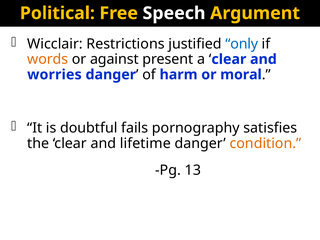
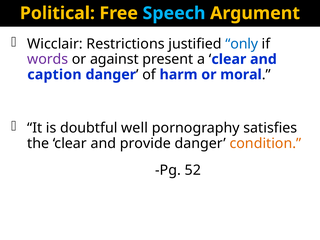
Speech colour: white -> light blue (174, 13)
words colour: orange -> purple (48, 59)
worries: worries -> caption (54, 75)
fails: fails -> well (135, 128)
lifetime: lifetime -> provide (145, 143)
13: 13 -> 52 (193, 170)
